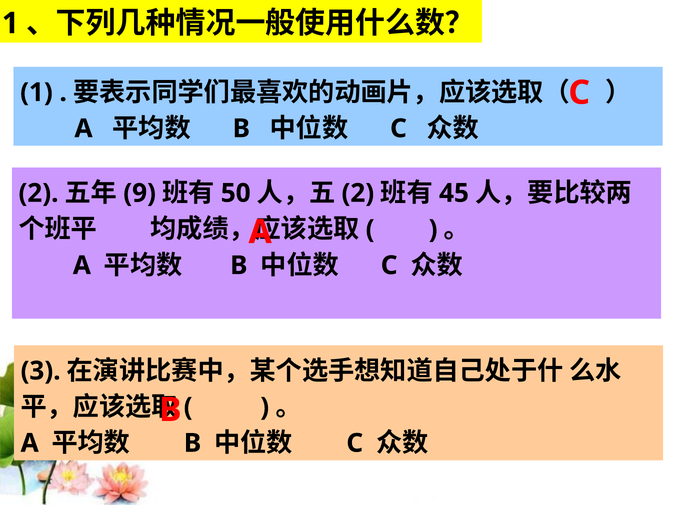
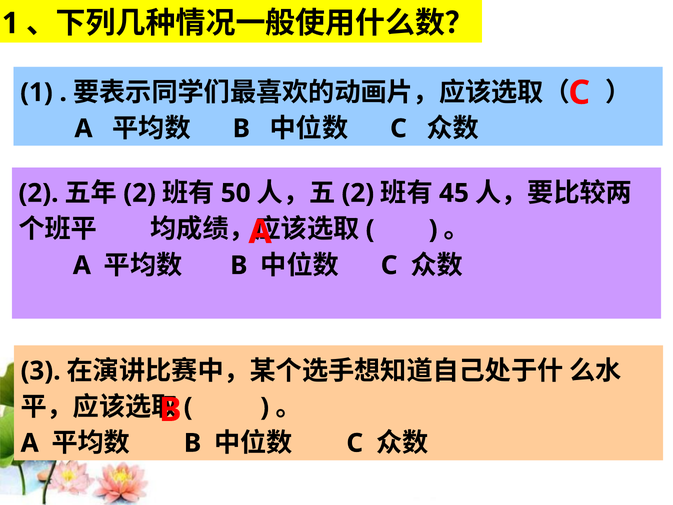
9: 9 -> 2 (140, 193)
